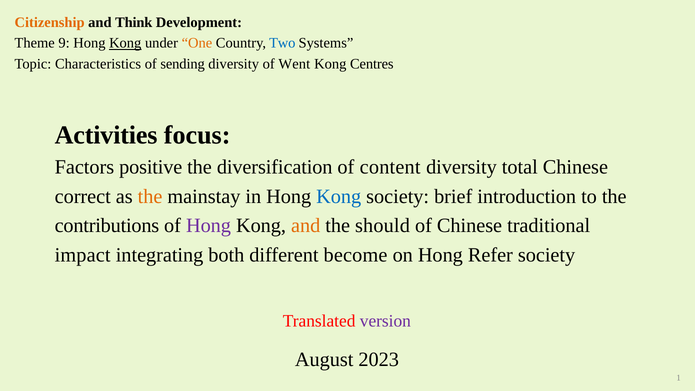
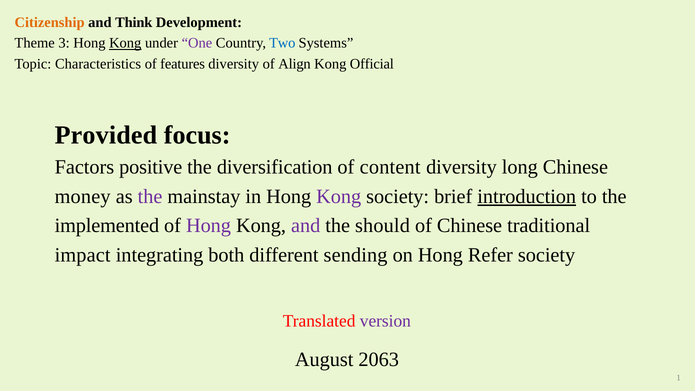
9: 9 -> 3 (64, 43)
One colour: orange -> purple (197, 43)
sending: sending -> features (183, 64)
Went: Went -> Align (295, 64)
Centres: Centres -> Official (372, 64)
Activities: Activities -> Provided (106, 135)
total: total -> long (520, 167)
correct: correct -> money (83, 196)
the colour: orange -> purple (150, 196)
Kong colour: blue -> purple (339, 196)
introduction underline: none -> present (527, 196)
contributions: contributions -> implemented (107, 226)
and colour: orange -> purple (306, 226)
become: become -> sending (356, 255)
2023: 2023 -> 2063 (379, 359)
